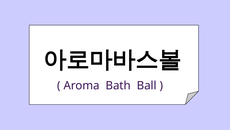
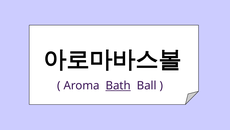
Bath underline: none -> present (118, 85)
